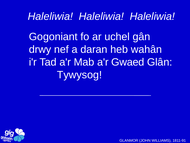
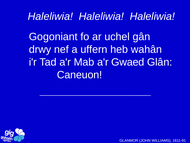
daran: daran -> uffern (94, 49)
Tywysog: Tywysog -> Caneuon (80, 75)
